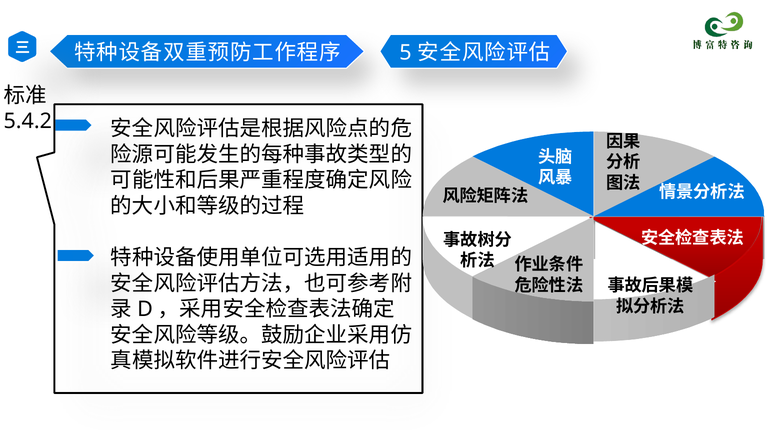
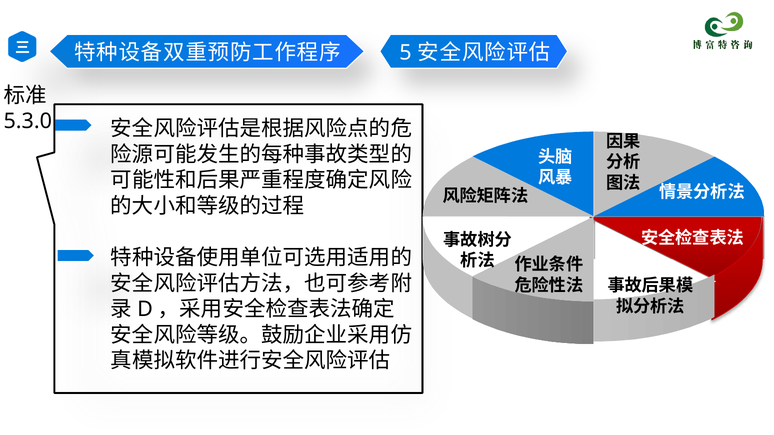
5.4.2: 5.4.2 -> 5.3.0 (28, 121)
